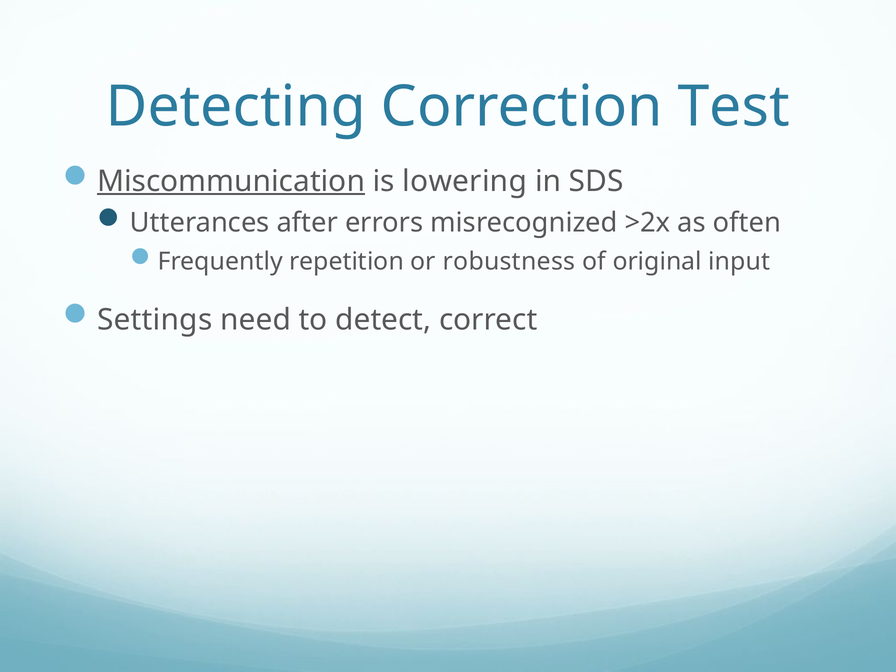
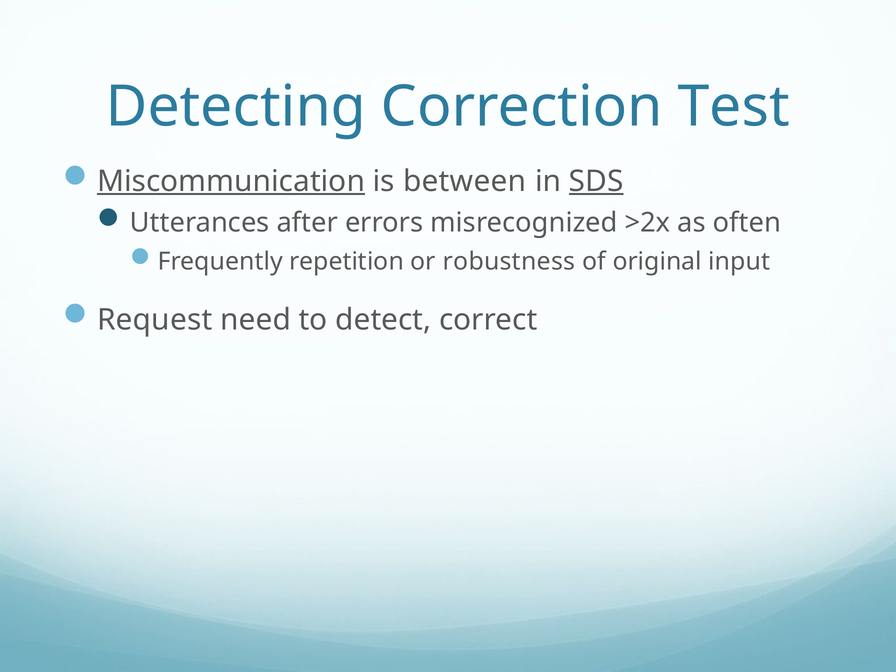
lowering: lowering -> between (465, 181)
SDS underline: none -> present (596, 181)
Settings: Settings -> Request (155, 320)
